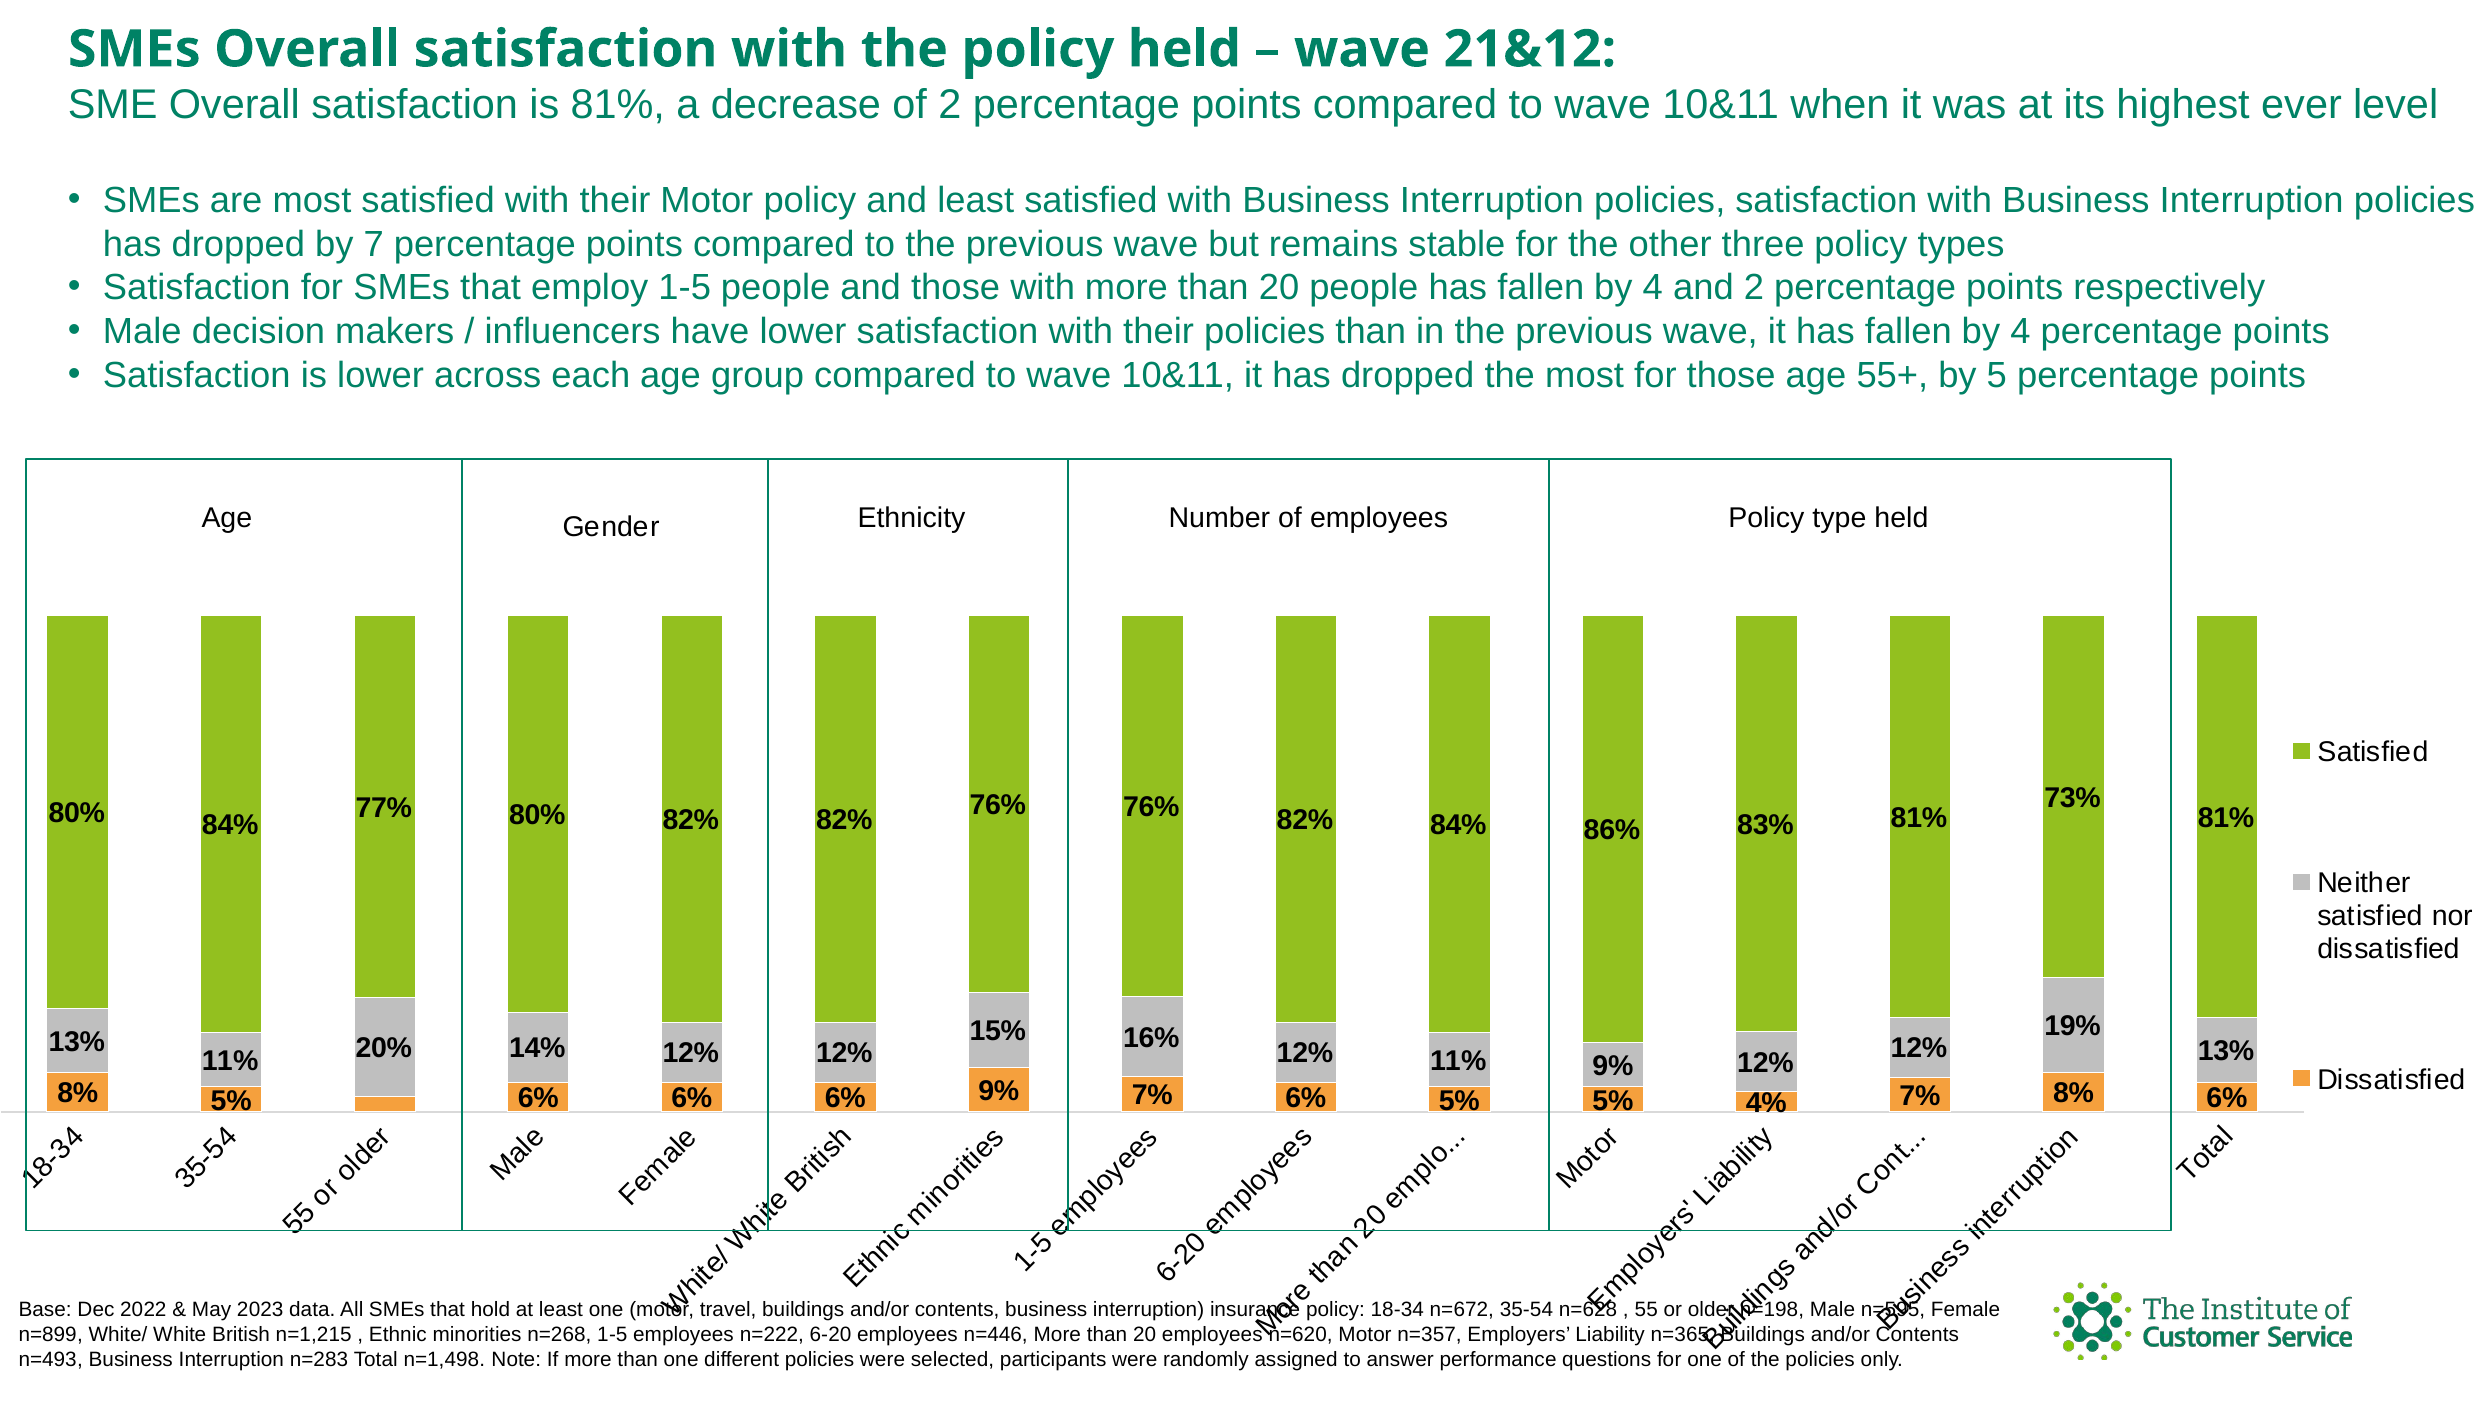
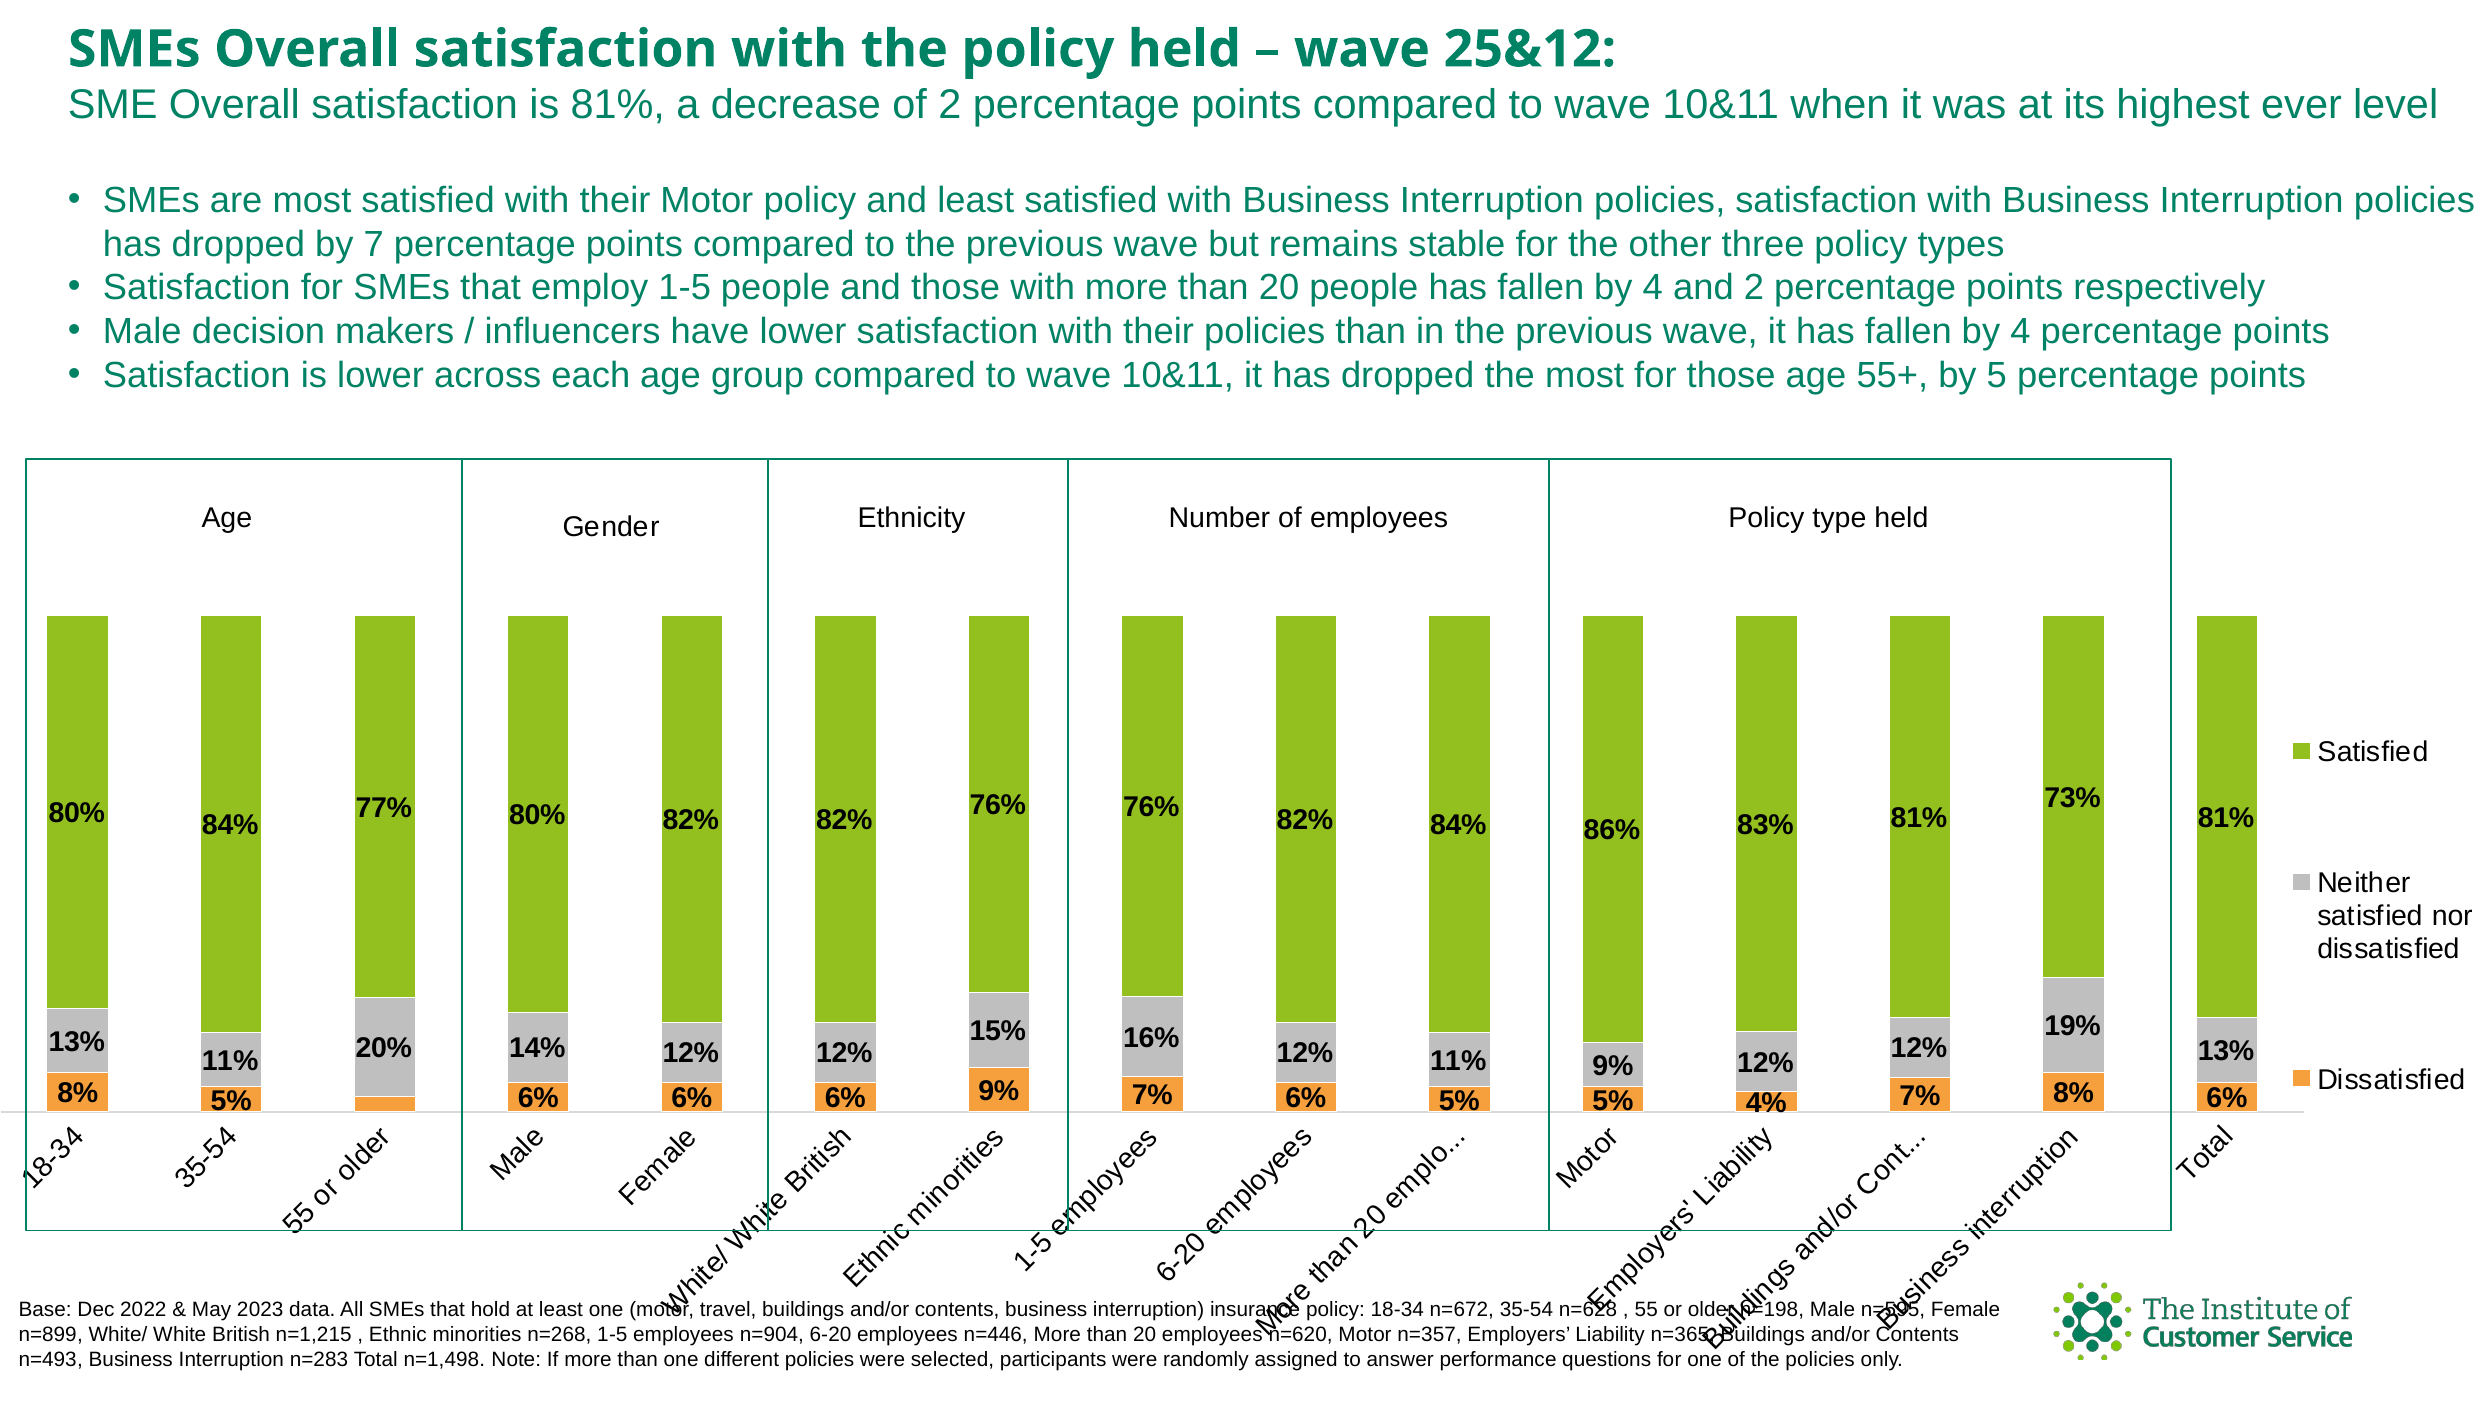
21&12: 21&12 -> 25&12 (1530, 49)
n=222: n=222 -> n=904 (772, 1335)
